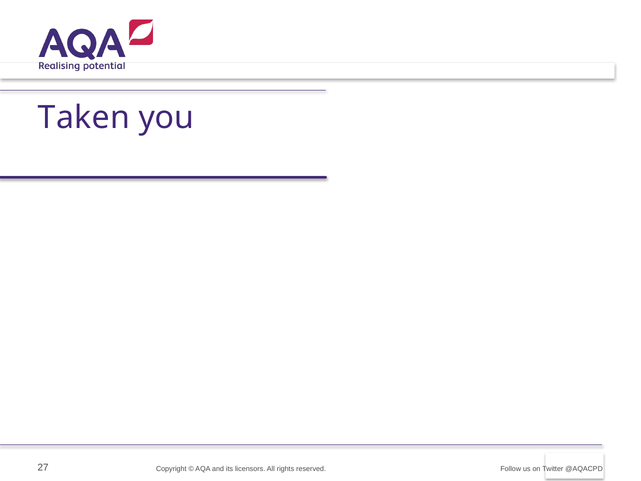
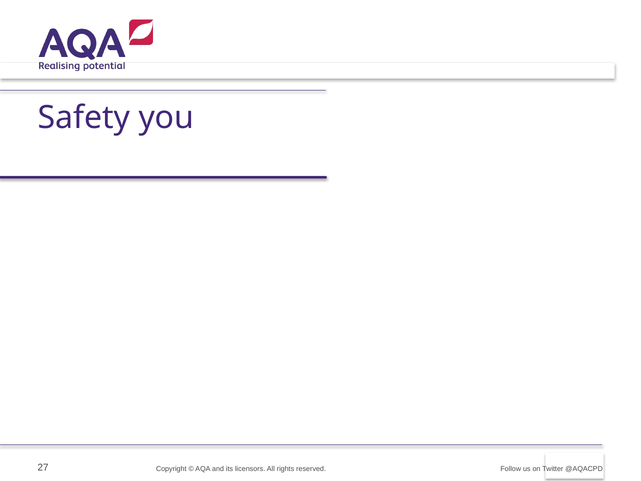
Taken: Taken -> Safety (84, 118)
